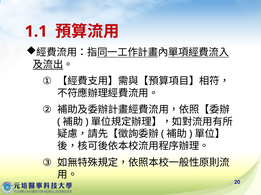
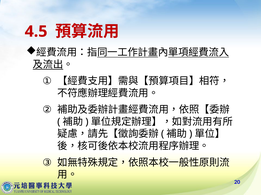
1.1: 1.1 -> 4.5 (36, 32)
